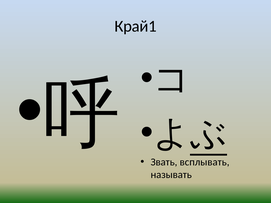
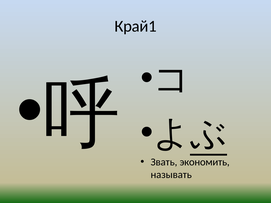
всплывать: всплывать -> экономить (205, 162)
